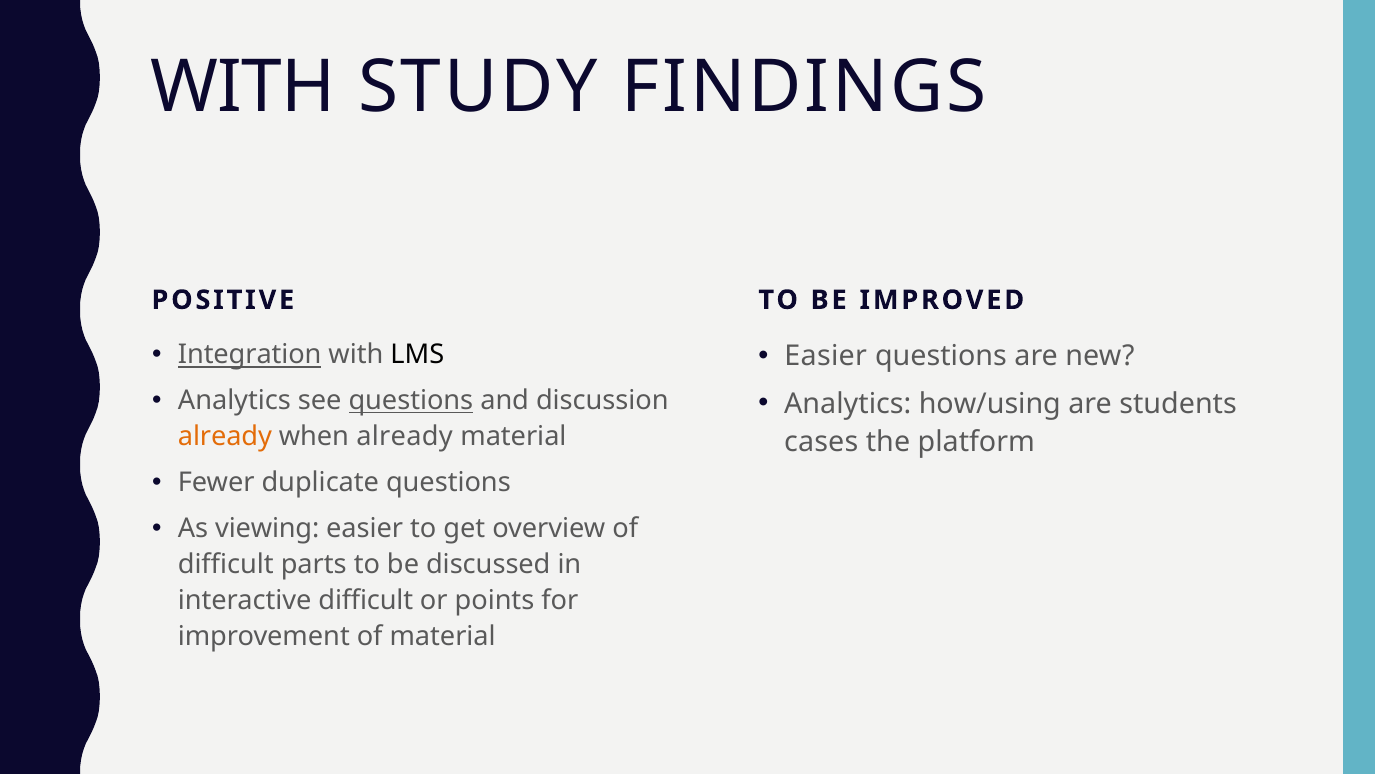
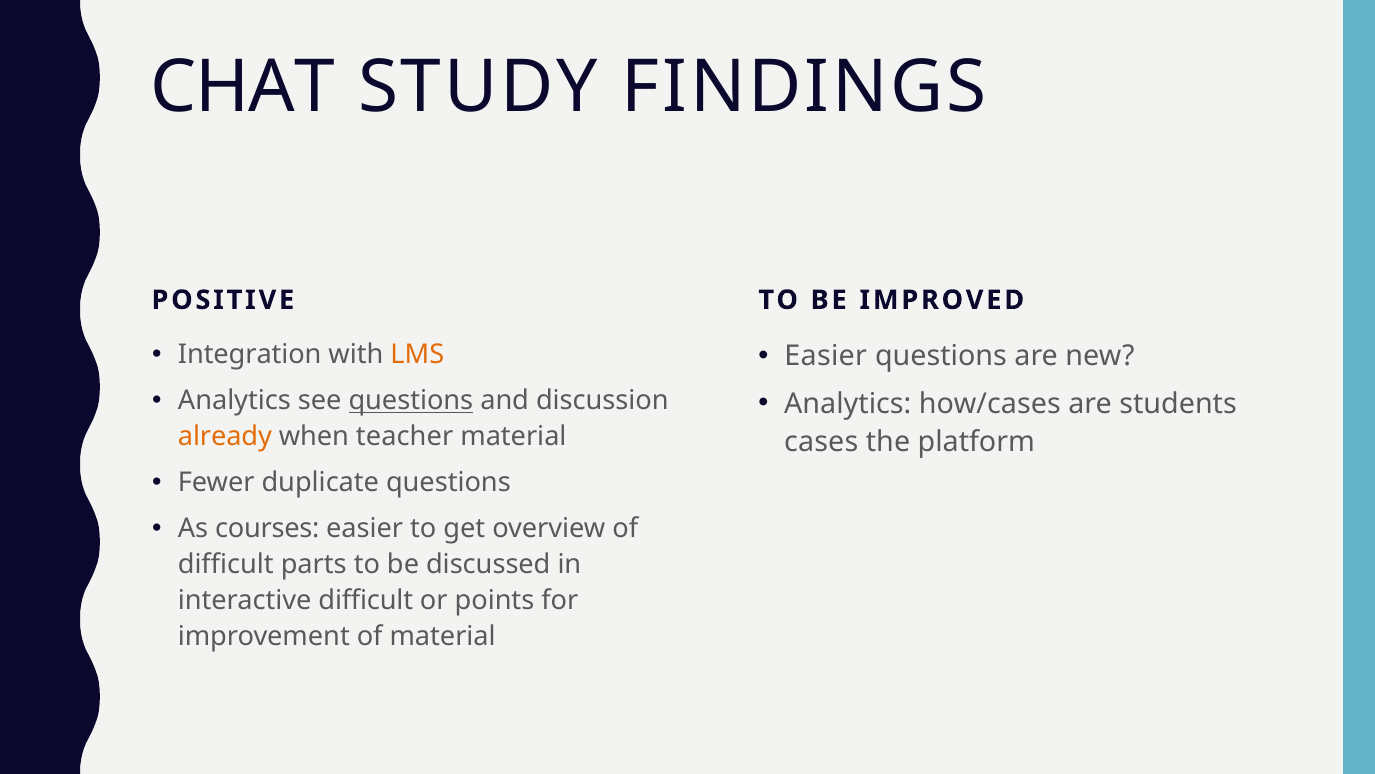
WITH: WITH -> CHAT (243, 87)
Integration underline: present -> none (250, 355)
LMS colour: black -> orange (417, 355)
how/using: how/using -> how/cases (990, 404)
when already: already -> teacher (405, 437)
viewing: viewing -> courses (267, 528)
